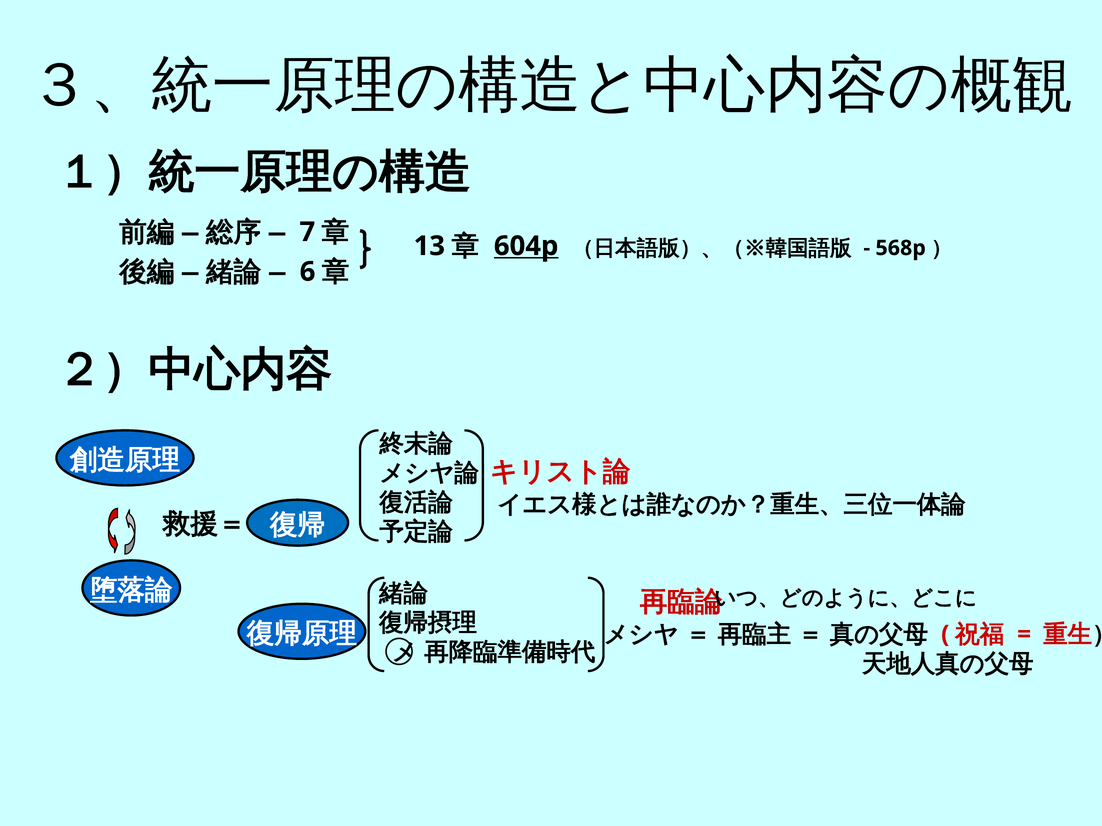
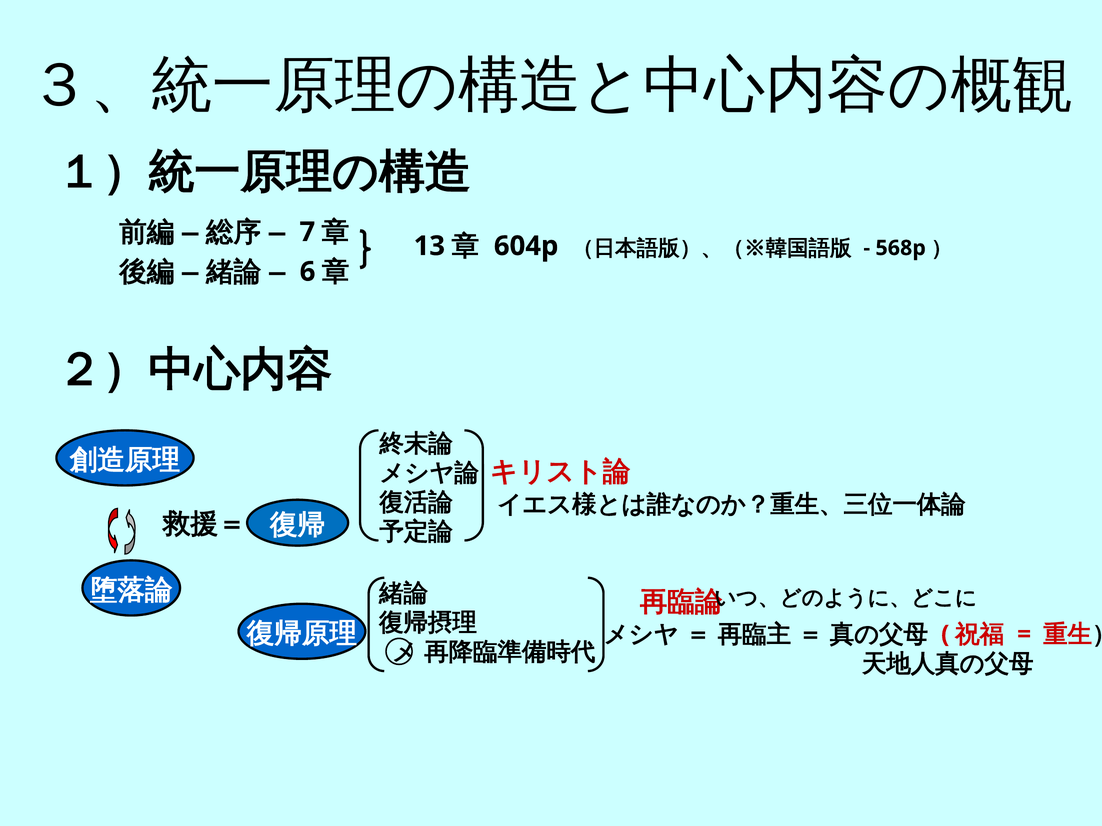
604p underline: present -> none (526, 246)
